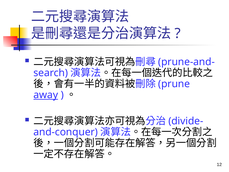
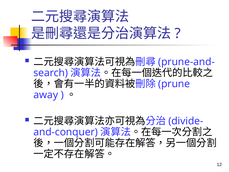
away underline: present -> none (46, 95)
